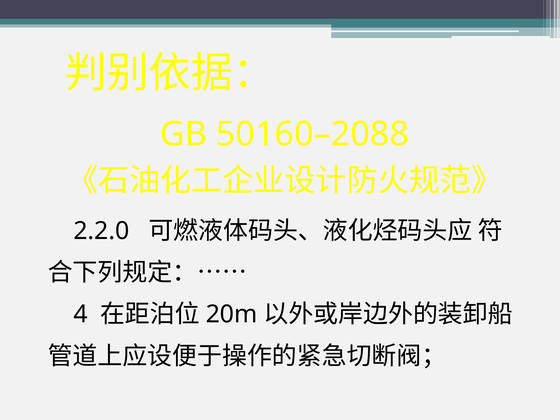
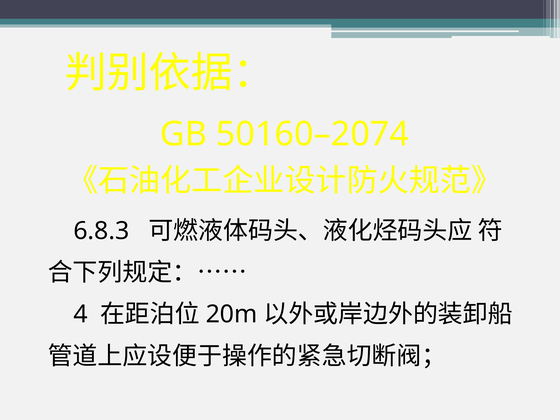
50160–2088: 50160–2088 -> 50160–2074 (312, 134)
2.2.0: 2.2.0 -> 6.8.3 (101, 231)
